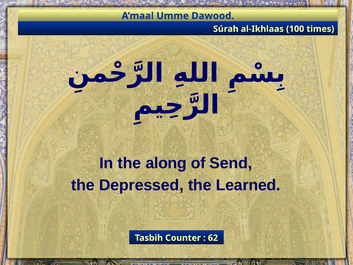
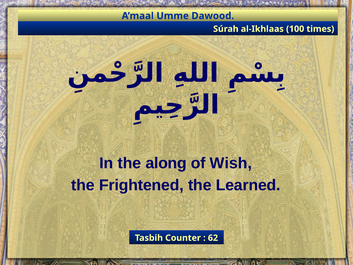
Send: Send -> Wish (231, 163)
Depressed: Depressed -> Frightened (141, 185)
